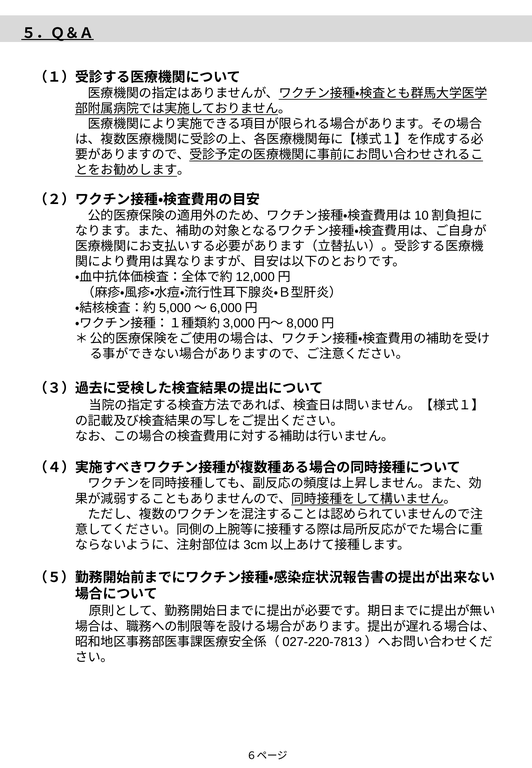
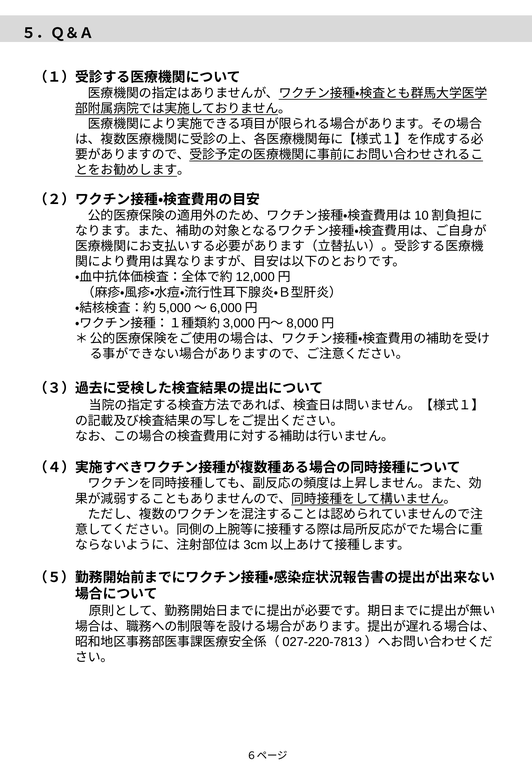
５．Ｑ＆Ａ underline: present -> none (58, 33)
